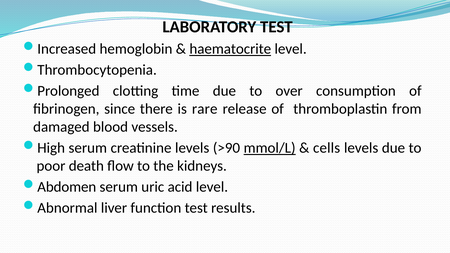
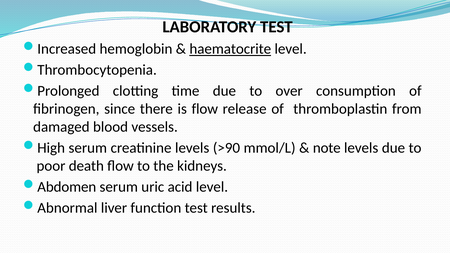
is rare: rare -> flow (205, 109)
mmol/L underline: present -> none (270, 148)
cells: cells -> note (327, 148)
